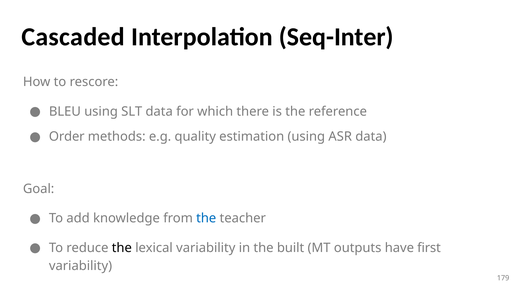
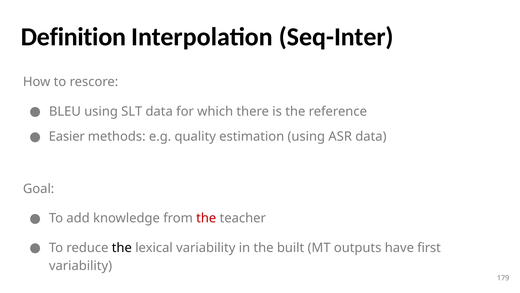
Cascaded: Cascaded -> Definition (73, 37)
Order: Order -> Easier (67, 136)
the colour: blue -> red (206, 218)
